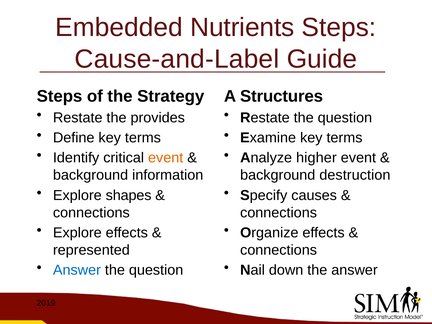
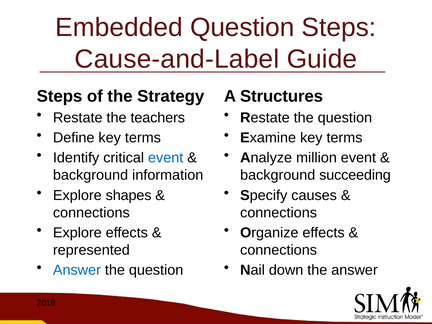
Embedded Nutrients: Nutrients -> Question (242, 27)
provides: provides -> teachers (158, 118)
event colour: orange -> blue (166, 158)
higher: higher -> million (316, 158)
destruction: destruction -> succeeding (355, 175)
